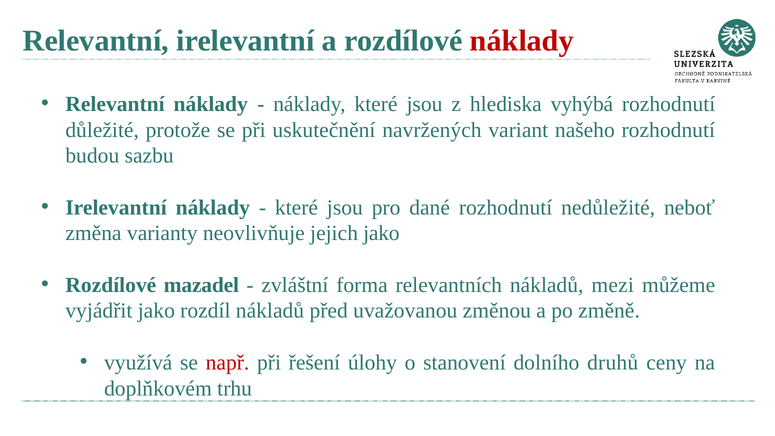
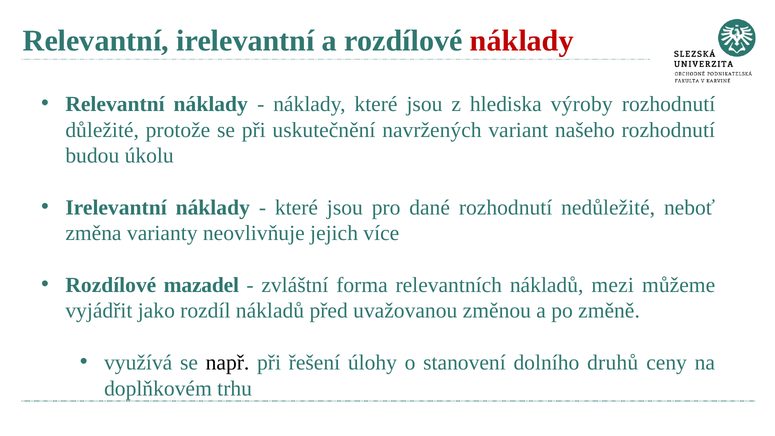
vyhýbá: vyhýbá -> výroby (582, 104)
sazbu: sazbu -> úkolu (149, 156)
jejich jako: jako -> více (381, 233)
např colour: red -> black (228, 363)
